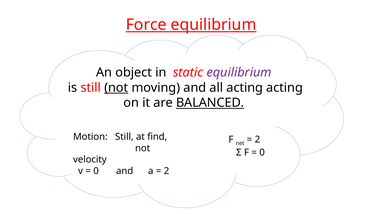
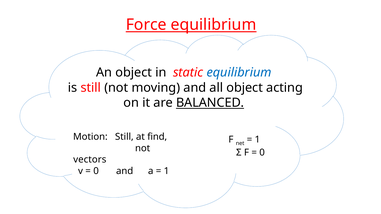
equilibrium colour: purple -> blue (239, 72)
not underline: present -> none (116, 88)
all acting: acting -> object (245, 88)
2: 2 -> 1 (257, 140)
velocity: velocity -> vectors (90, 160)
2: 2 -> 1 (166, 171)
